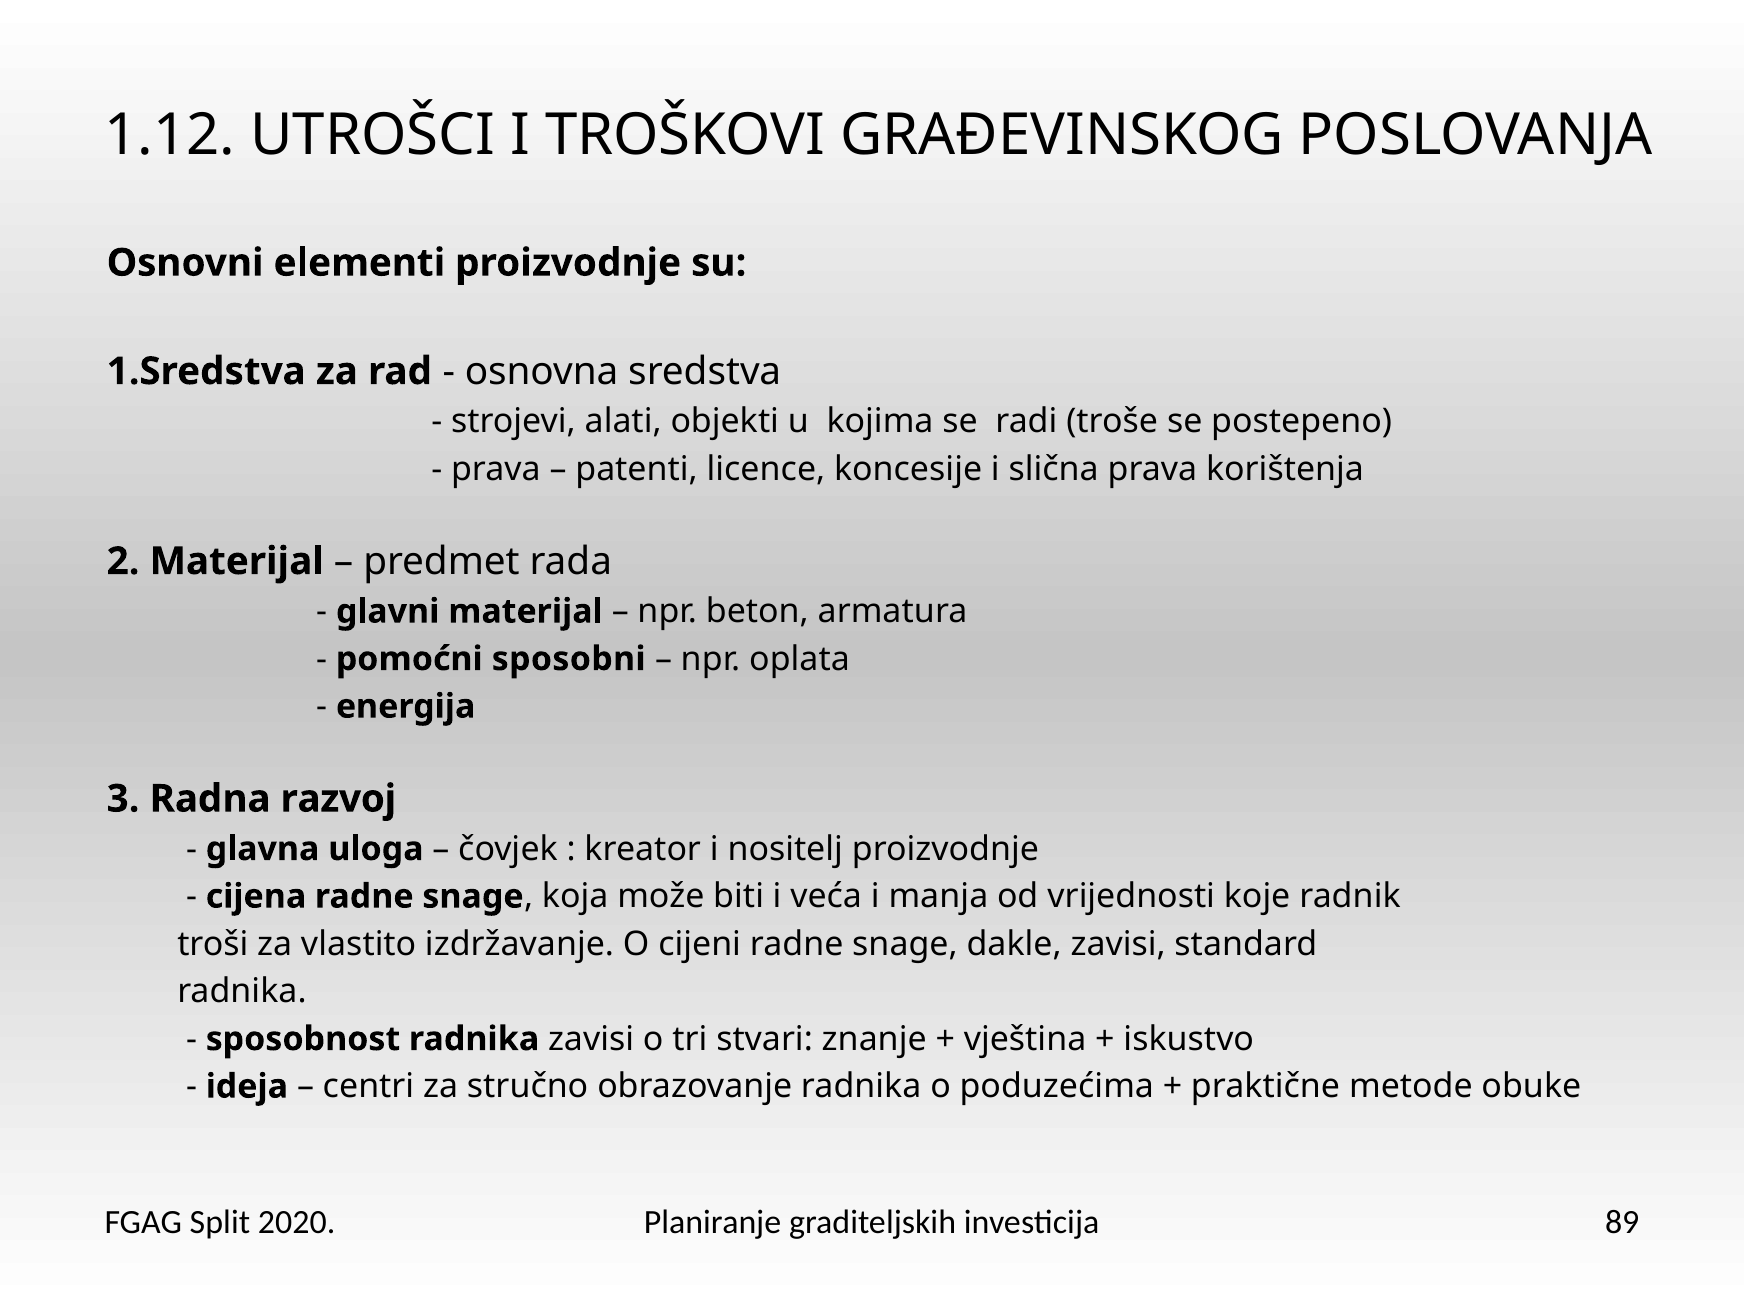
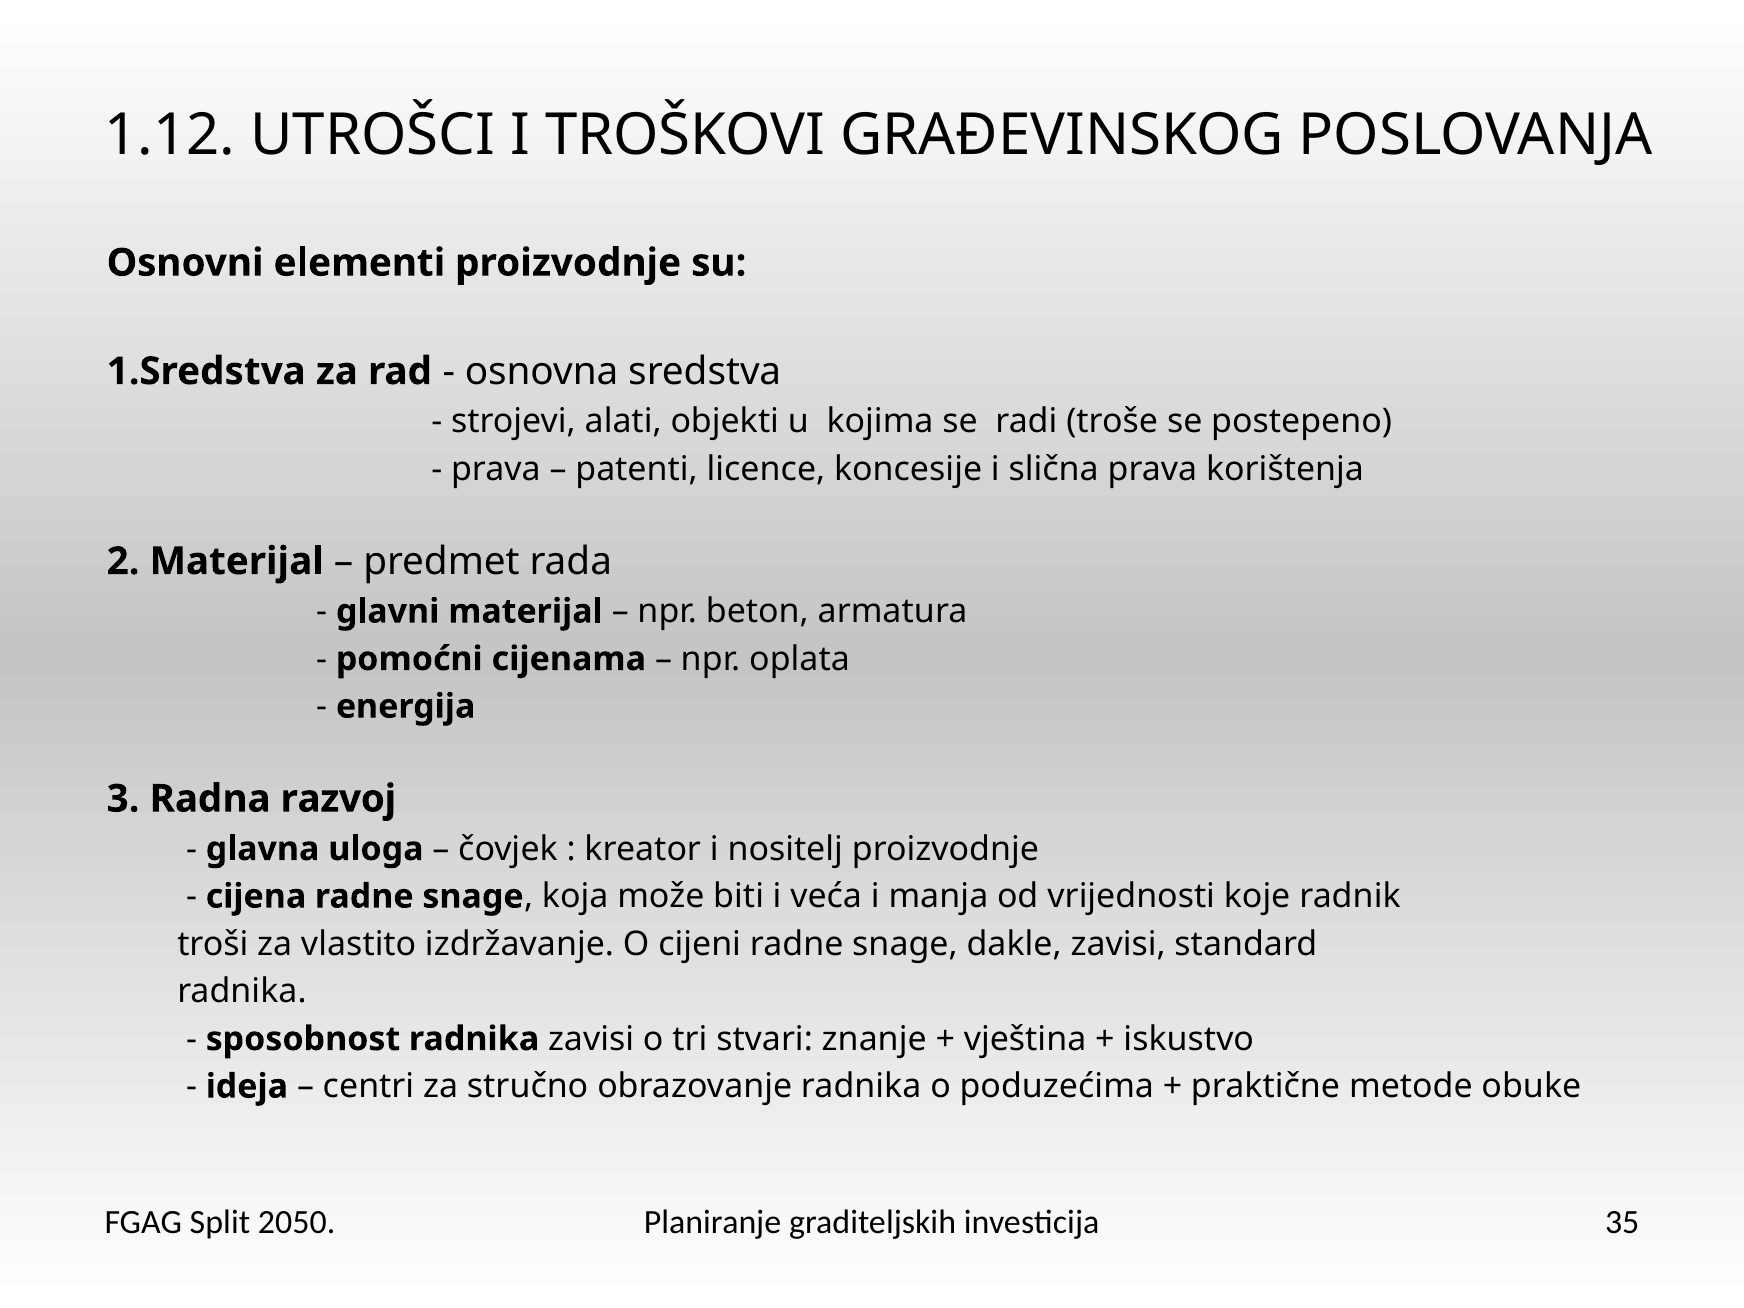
sposobni: sposobni -> cijenama (569, 659)
2020: 2020 -> 2050 (297, 1223)
89: 89 -> 35 (1622, 1223)
